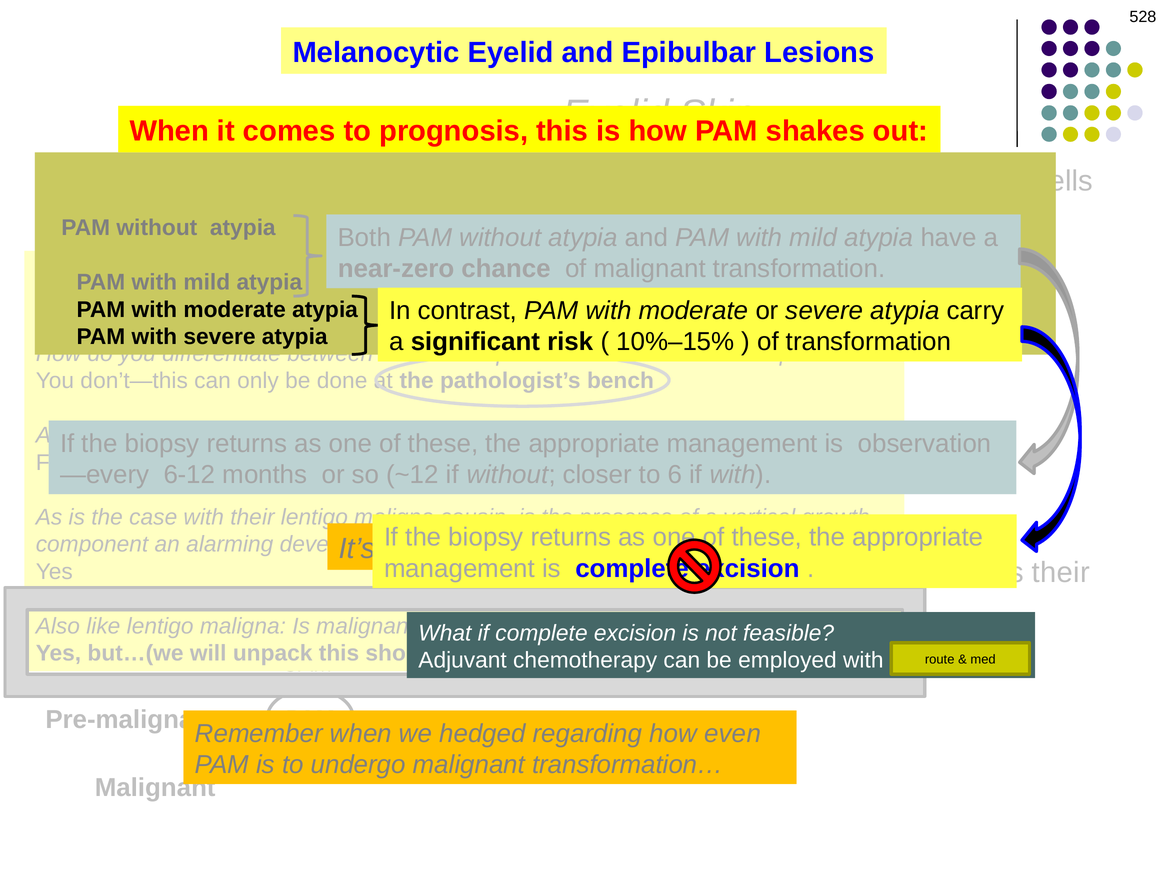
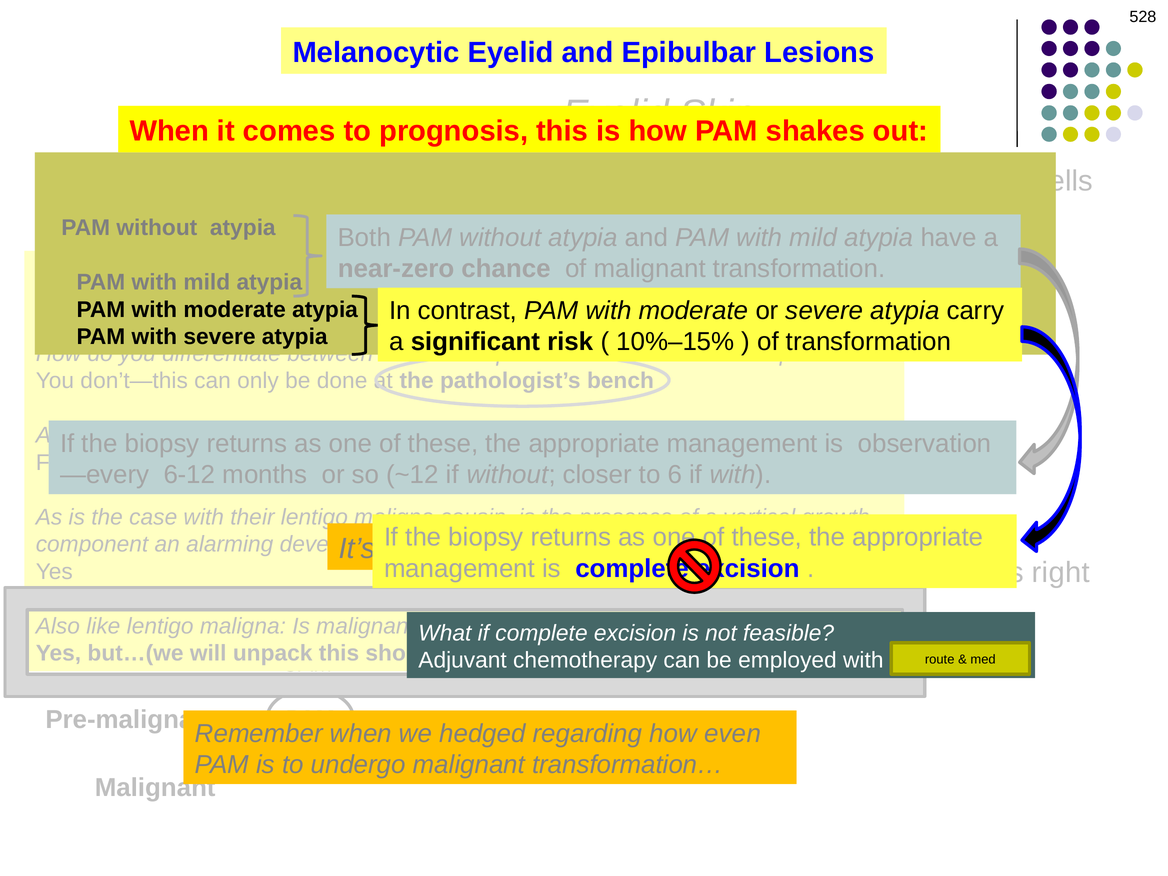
their: their -> right (1061, 572)
